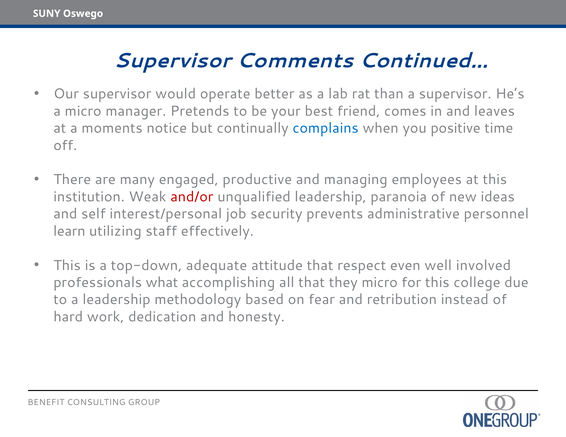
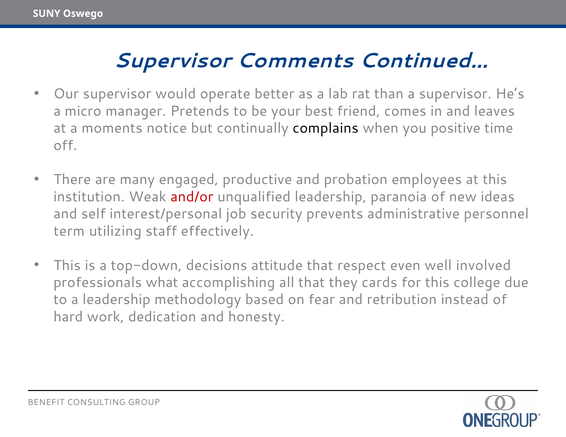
complains colour: blue -> black (326, 128)
managing: managing -> probation (356, 180)
learn: learn -> term (69, 231)
adequate: adequate -> decisions (217, 266)
they micro: micro -> cards (380, 283)
